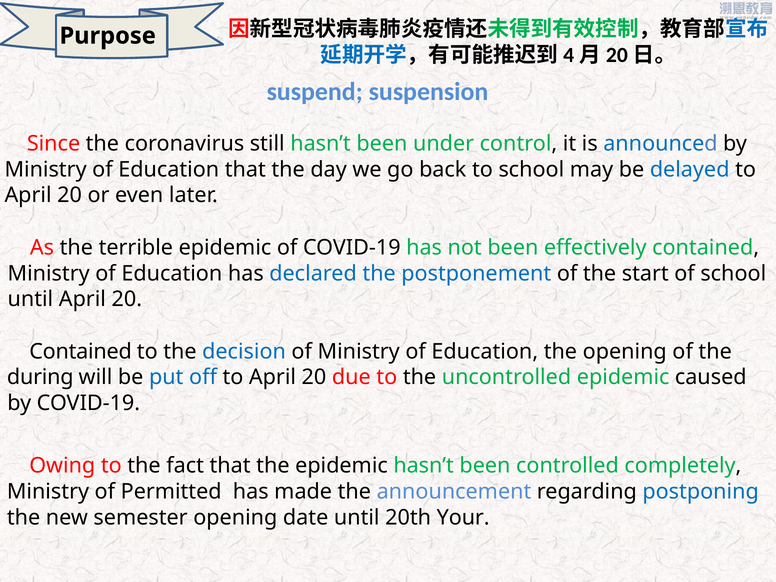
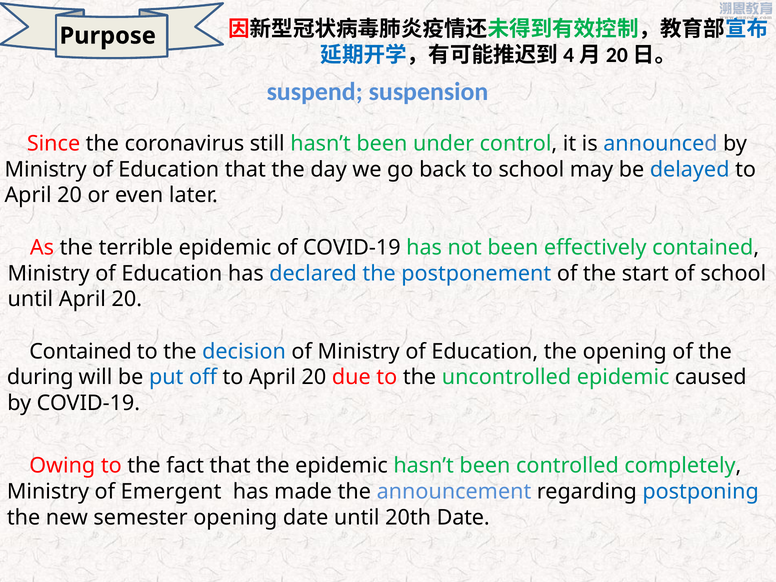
Permitted: Permitted -> Emergent (171, 492)
20th Your: Your -> Date (463, 518)
